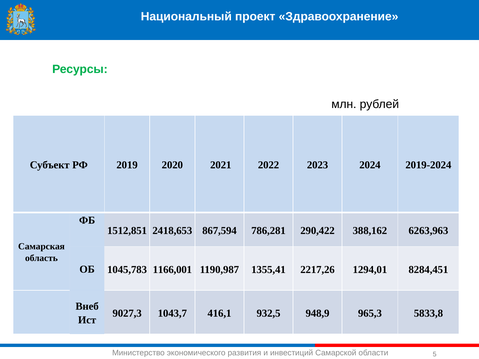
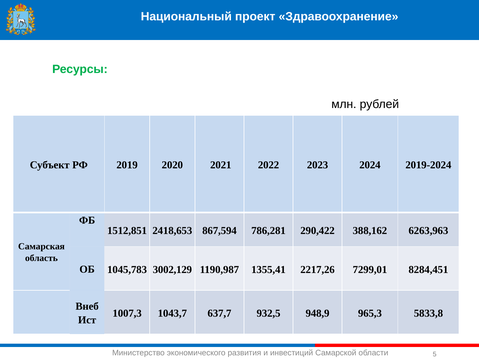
1166,001: 1166,001 -> 3002,129 (172, 270)
1294,01: 1294,01 -> 7299,01 (370, 270)
9027,3: 9027,3 -> 1007,3 (127, 314)
416,1: 416,1 -> 637,7 (219, 314)
